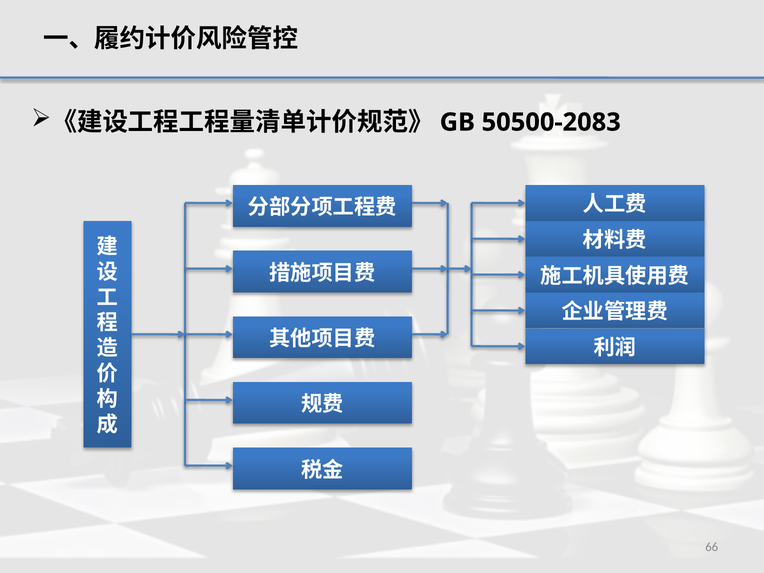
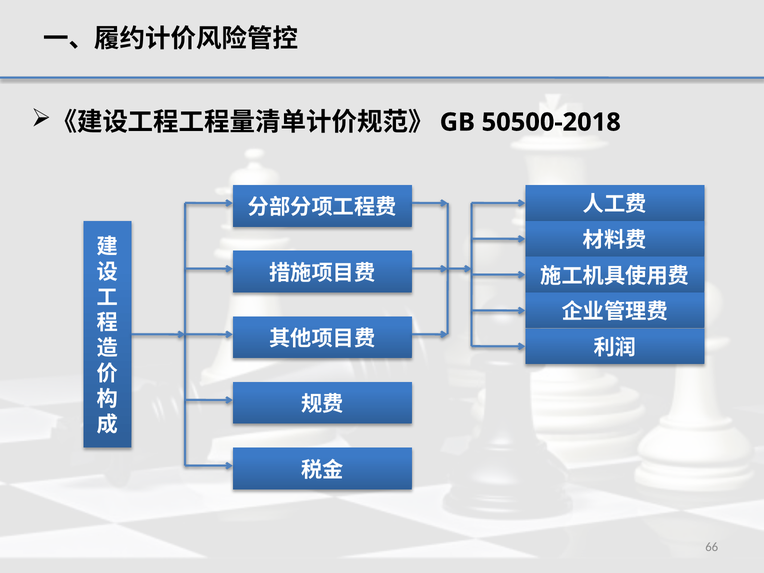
50500-2083: 50500-2083 -> 50500-2018 (551, 122)
